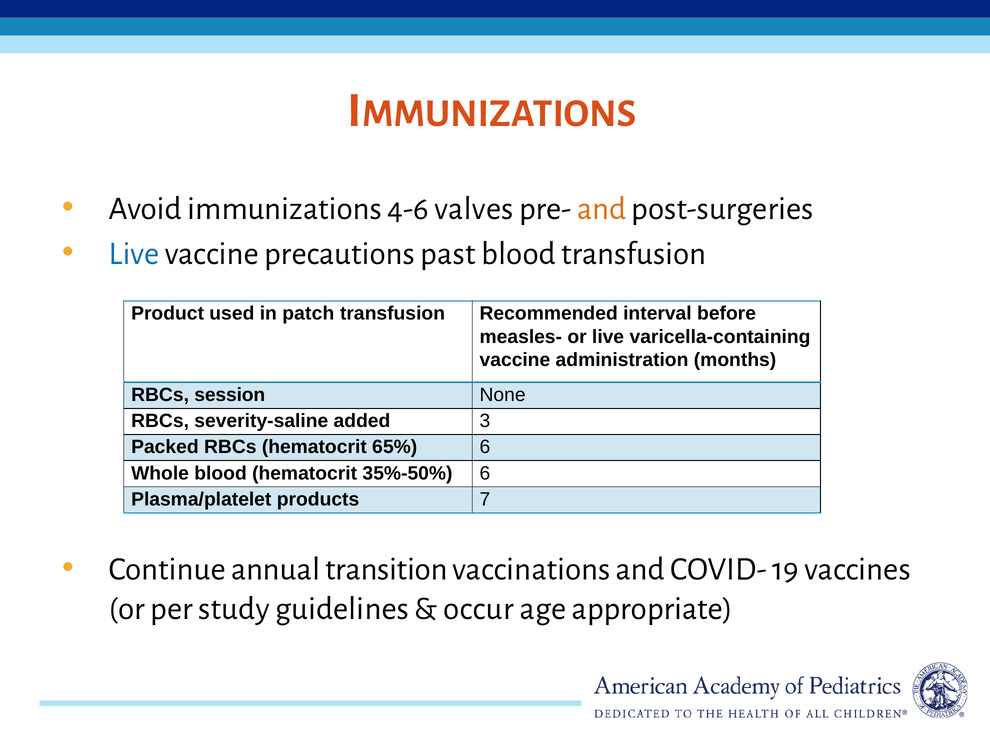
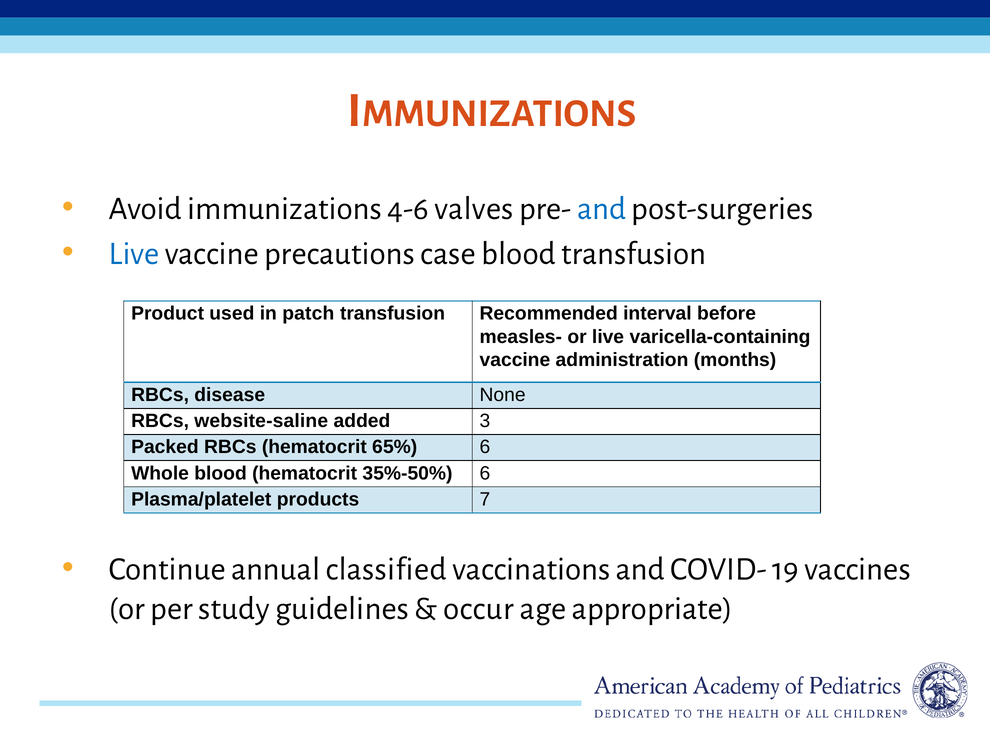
and colour: orange -> blue (602, 208)
past: past -> case (448, 253)
session: session -> disease (230, 395)
severity-saline: severity-saline -> website-saline (261, 421)
transition: transition -> classified (386, 569)
